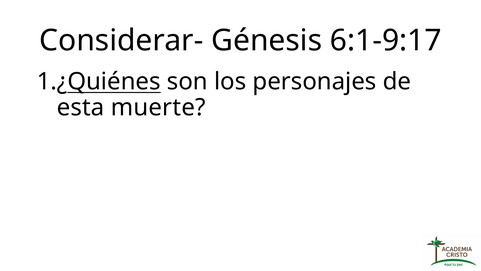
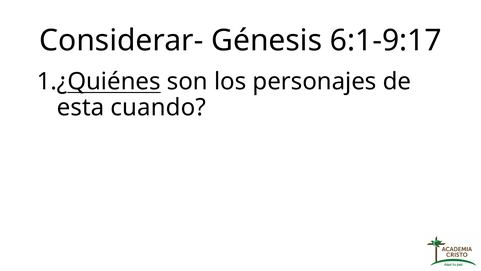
muerte: muerte -> cuando (158, 107)
